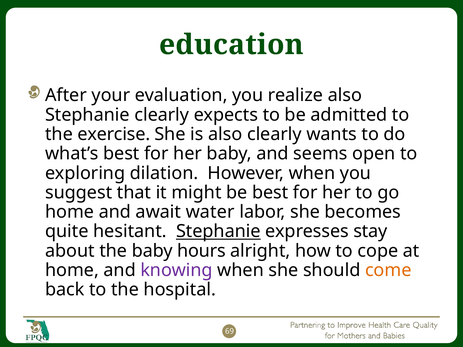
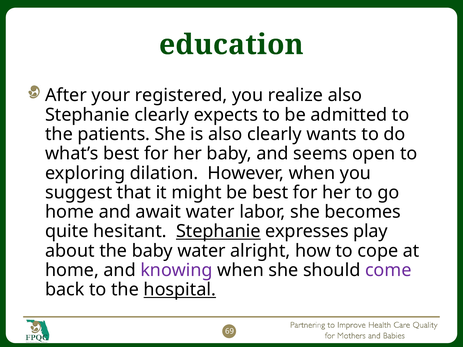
evaluation: evaluation -> registered (181, 95)
exercise: exercise -> patients (114, 134)
stay: stay -> play (371, 232)
baby hours: hours -> water (202, 251)
come colour: orange -> purple (388, 270)
hospital underline: none -> present (180, 290)
